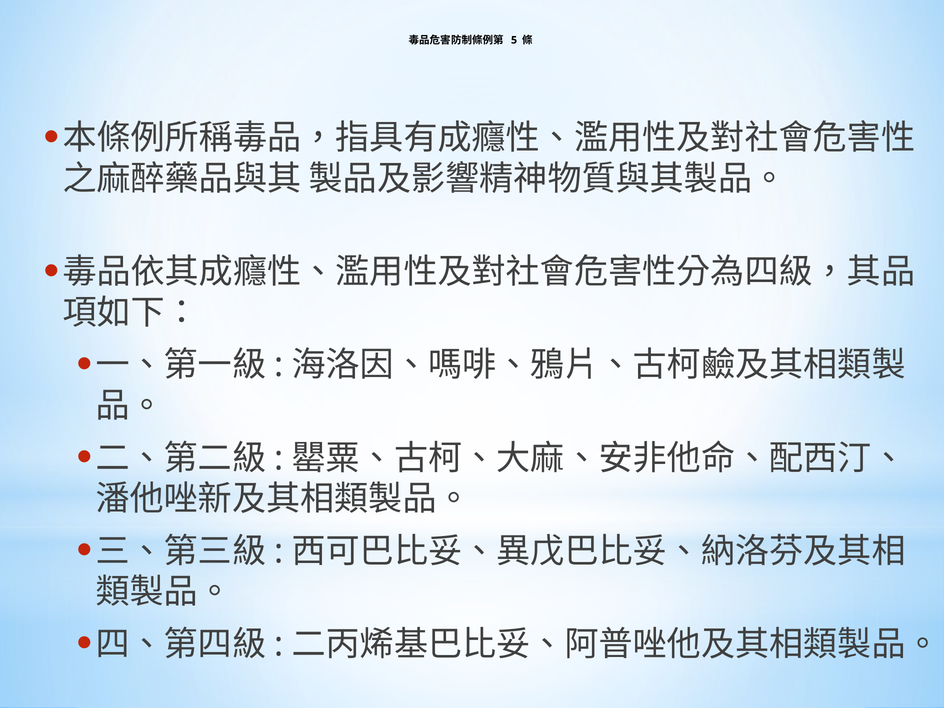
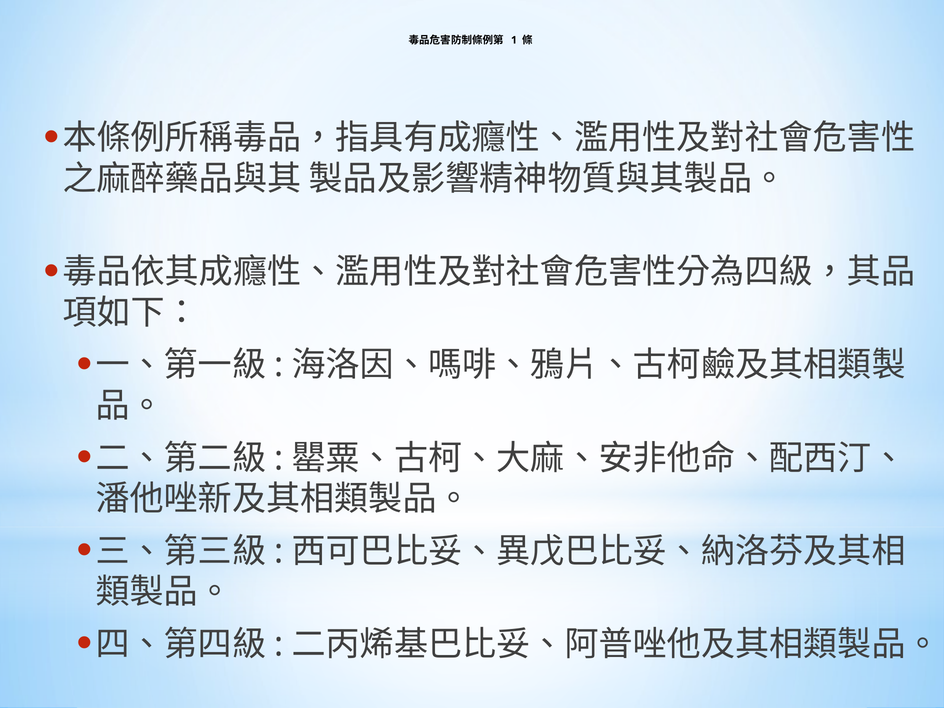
5: 5 -> 1 (514, 40)
